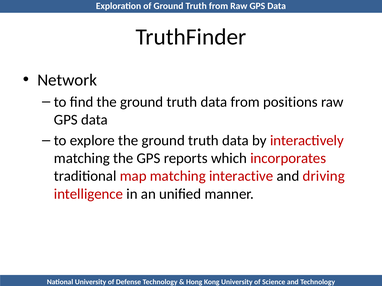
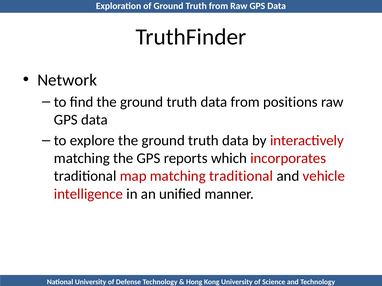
matching interactive: interactive -> traditional (241, 176)
driving: driving -> vehicle (324, 176)
